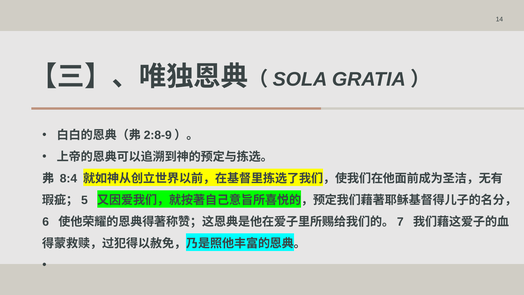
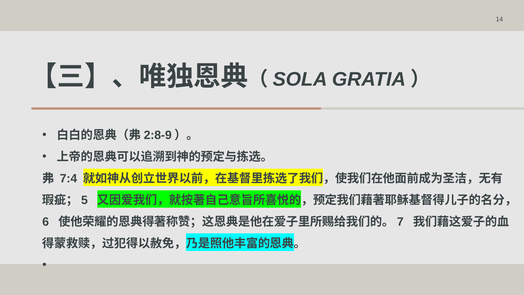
8:4: 8:4 -> 7:4 (68, 178)
